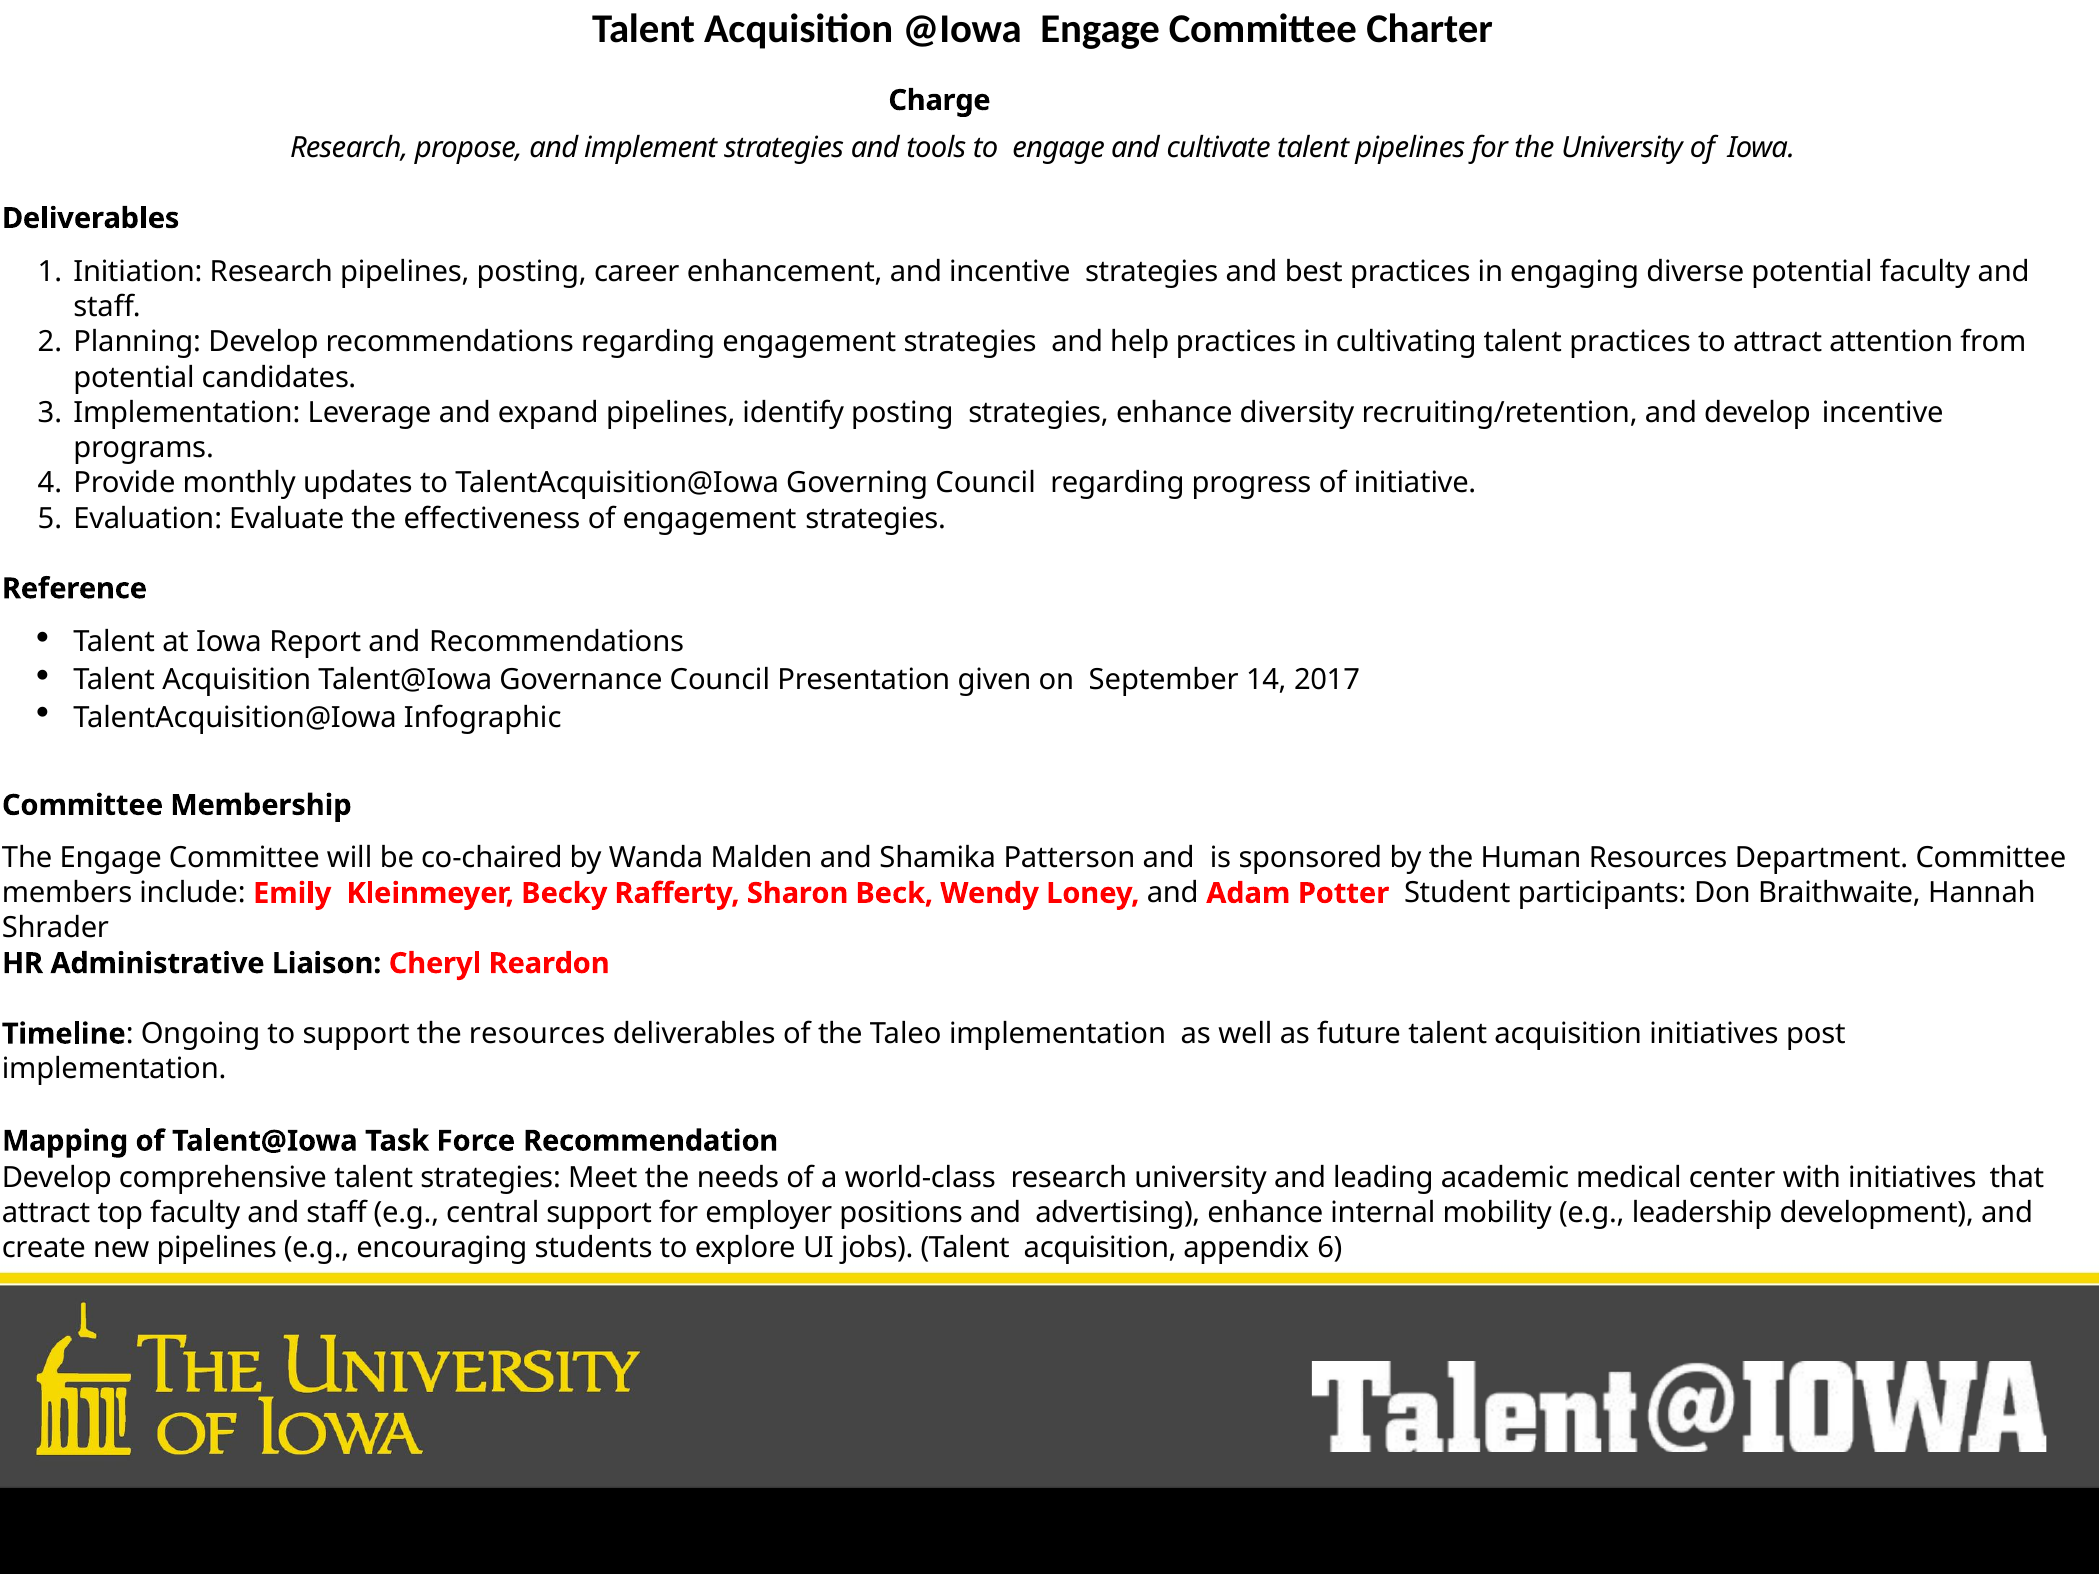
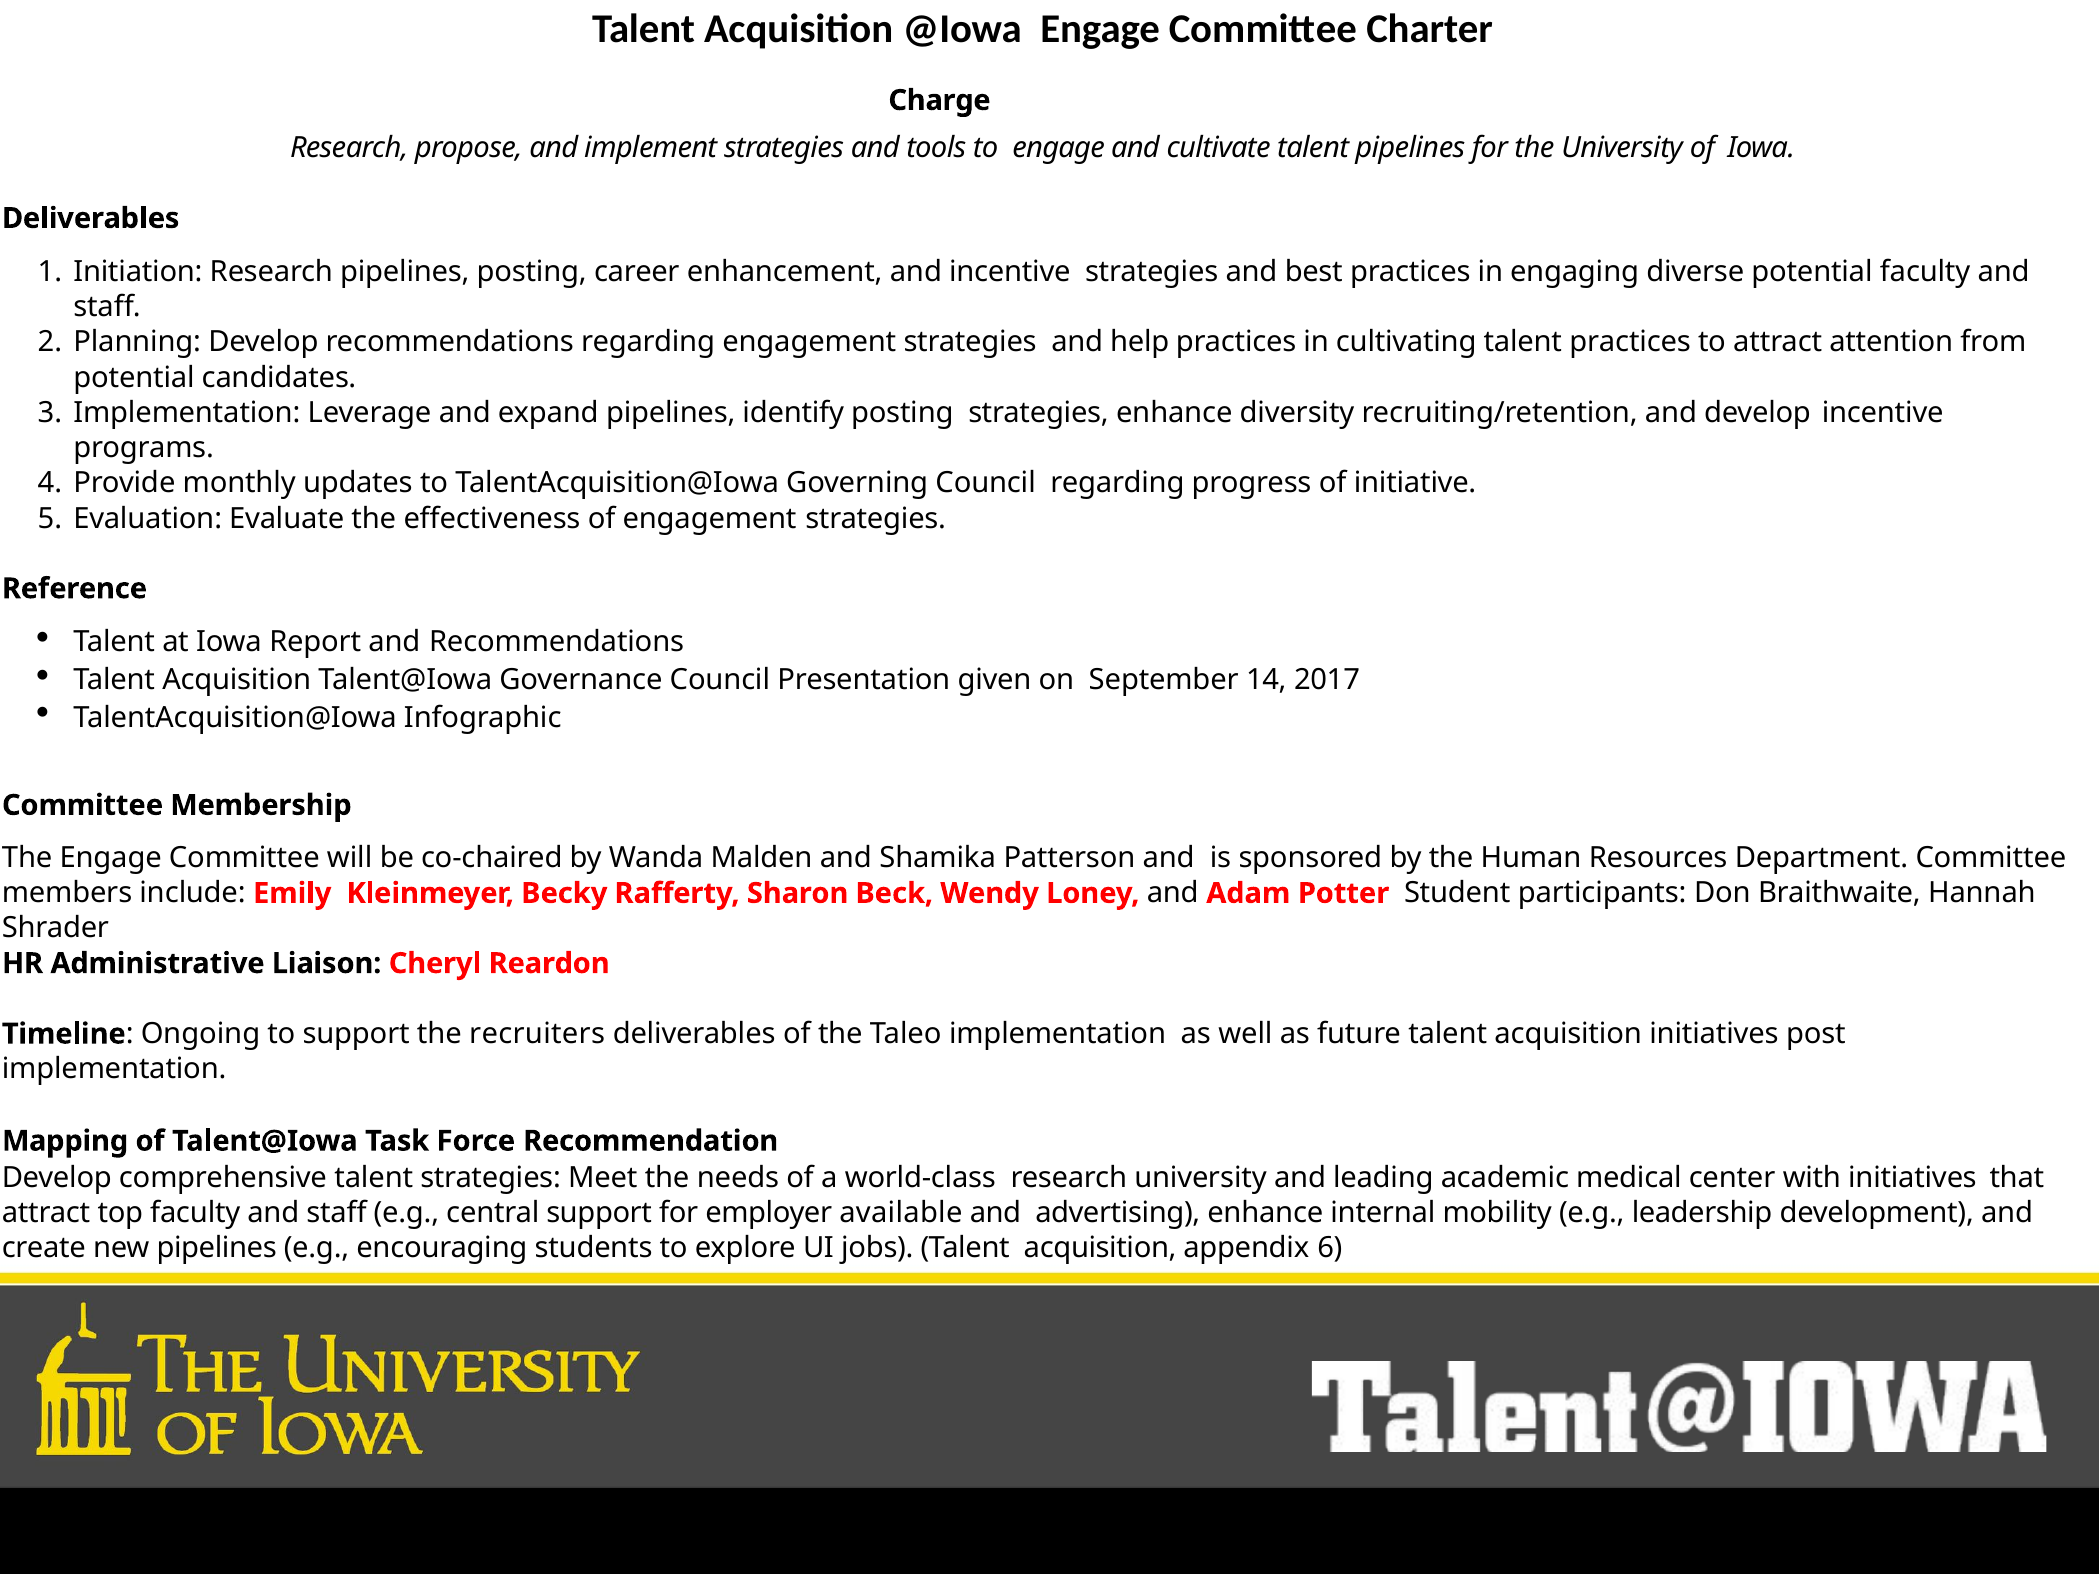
the resources: resources -> recruiters (537, 1034)
positions: positions -> available (901, 1213)
